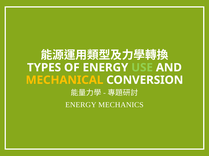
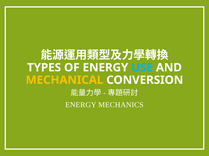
USE colour: light green -> light blue (142, 68)
